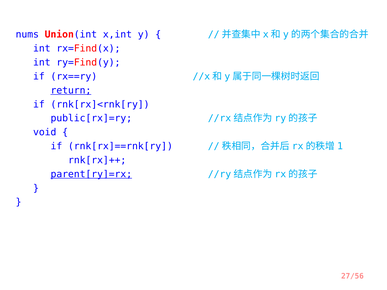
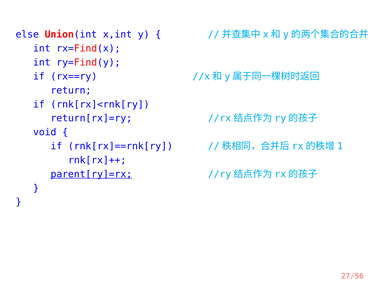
nums: nums -> else (27, 35)
return underline: present -> none (71, 90)
public[rx]=ry: public[rx]=ry -> return[rx]=ry (91, 118)
